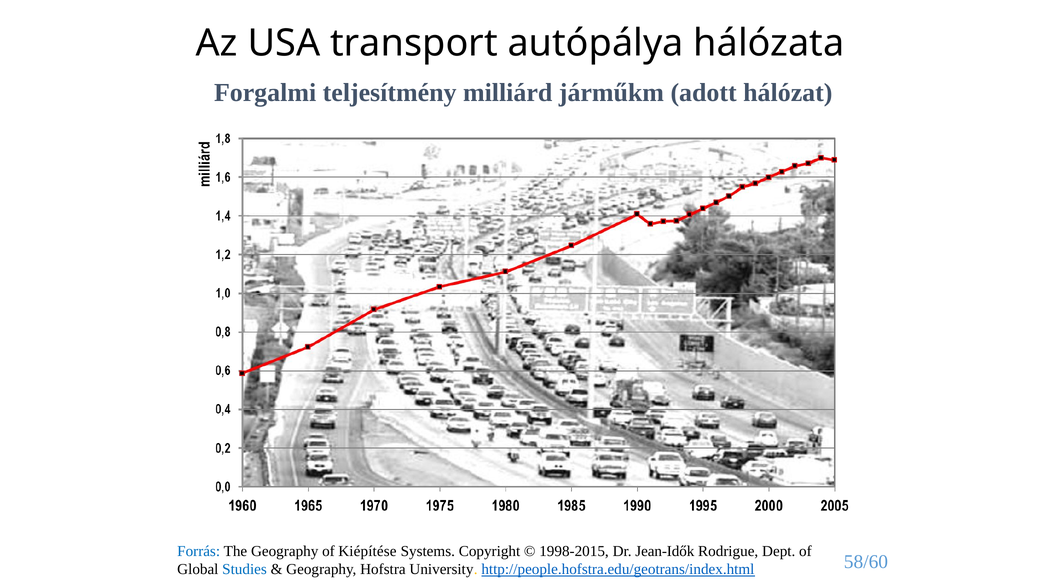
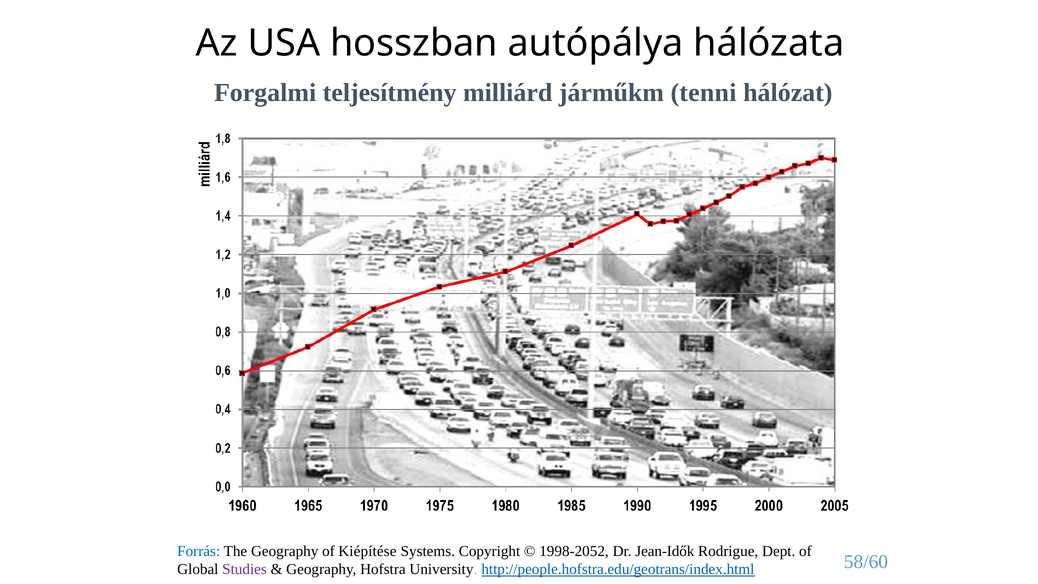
transport: transport -> hosszban (414, 43)
adott: adott -> tenni (703, 92)
1998-2015: 1998-2015 -> 1998-2052 (574, 551)
Studies colour: blue -> purple (245, 569)
